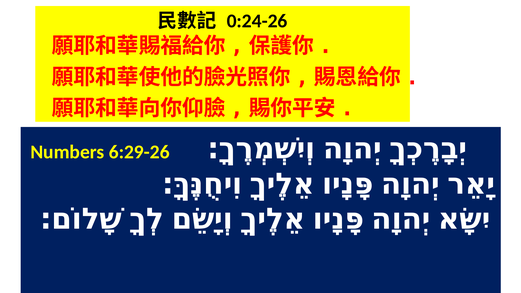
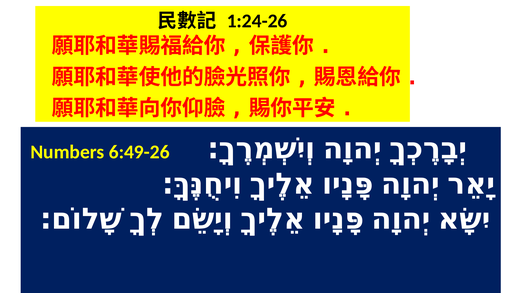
0:24-26: 0:24-26 -> 1:24-26 (257, 21)
6:29-26: 6:29-26 -> 6:49-26 (139, 152)
